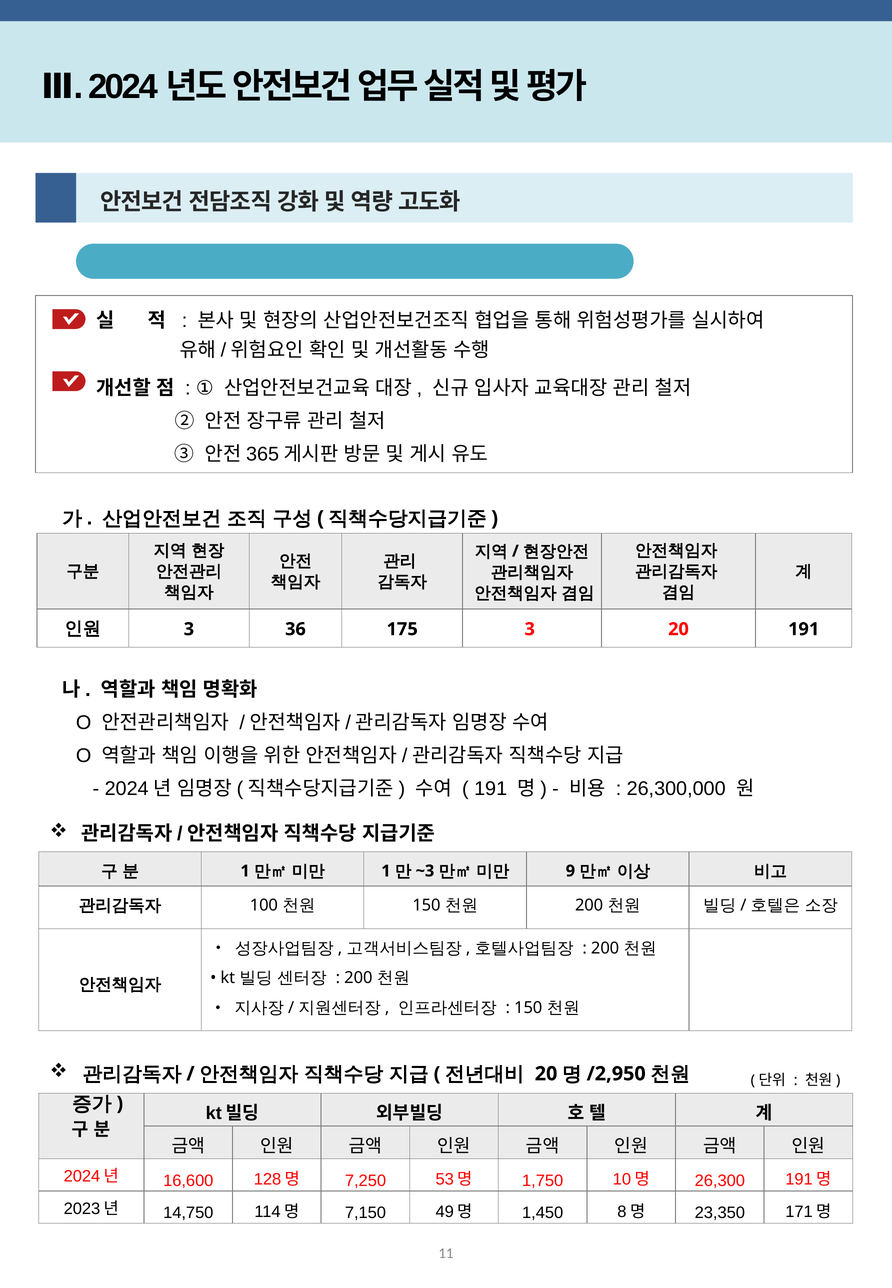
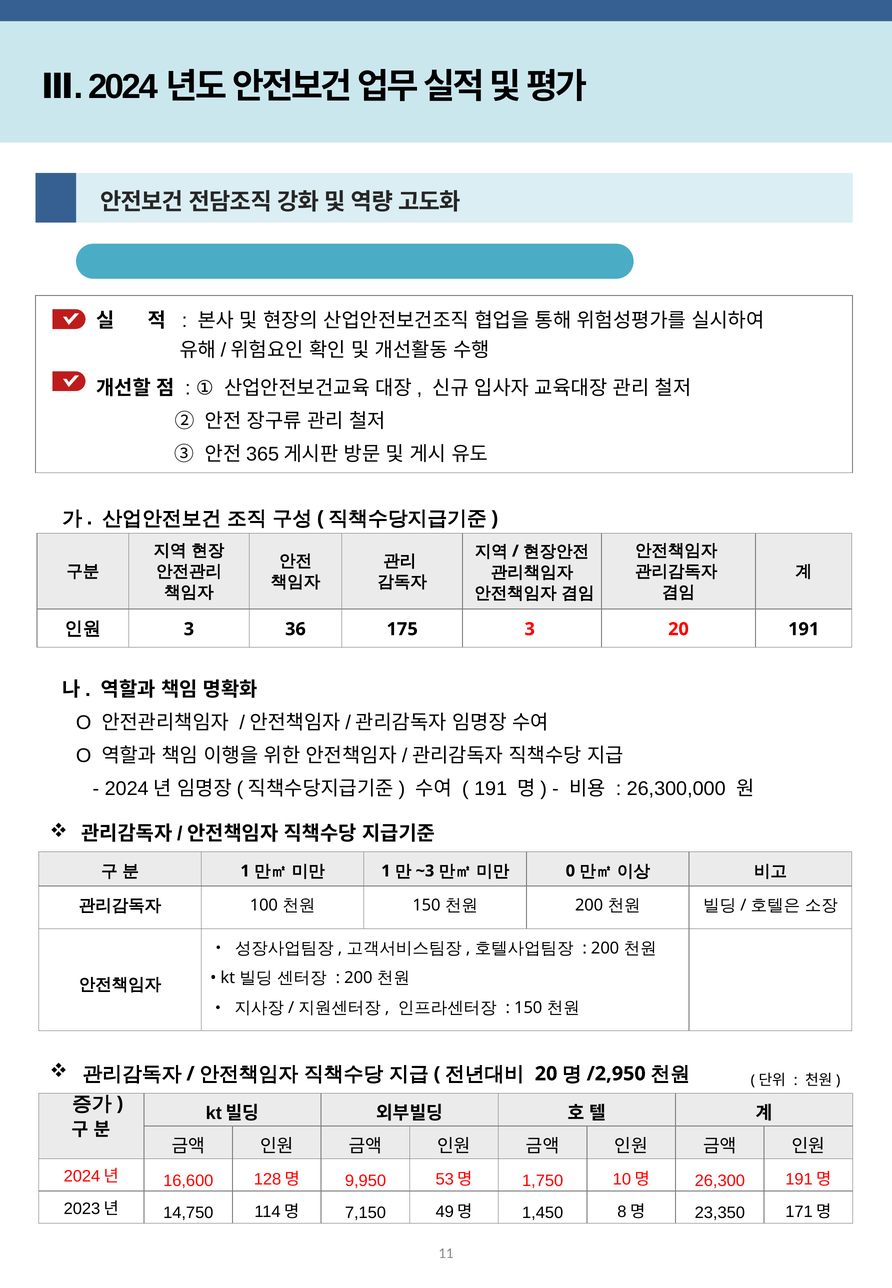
9: 9 -> 0 (570, 871)
7,250: 7,250 -> 9,950 (366, 1181)
